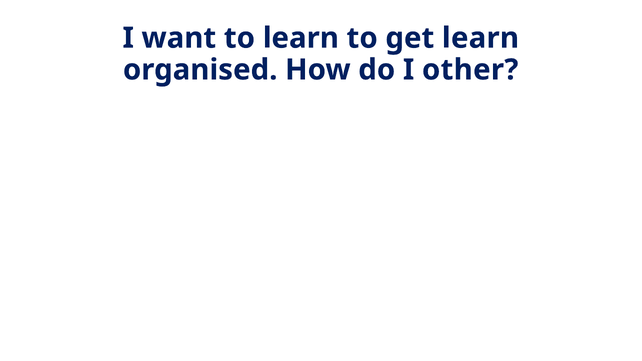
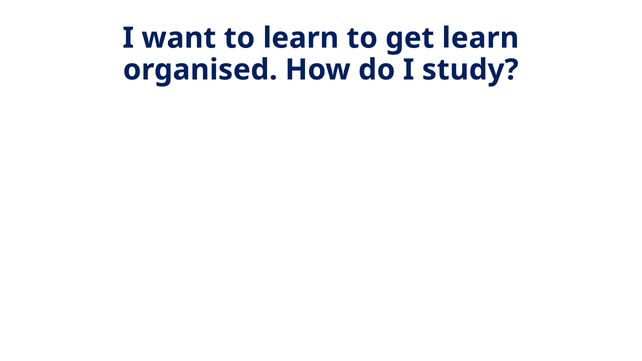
other: other -> study (470, 70)
